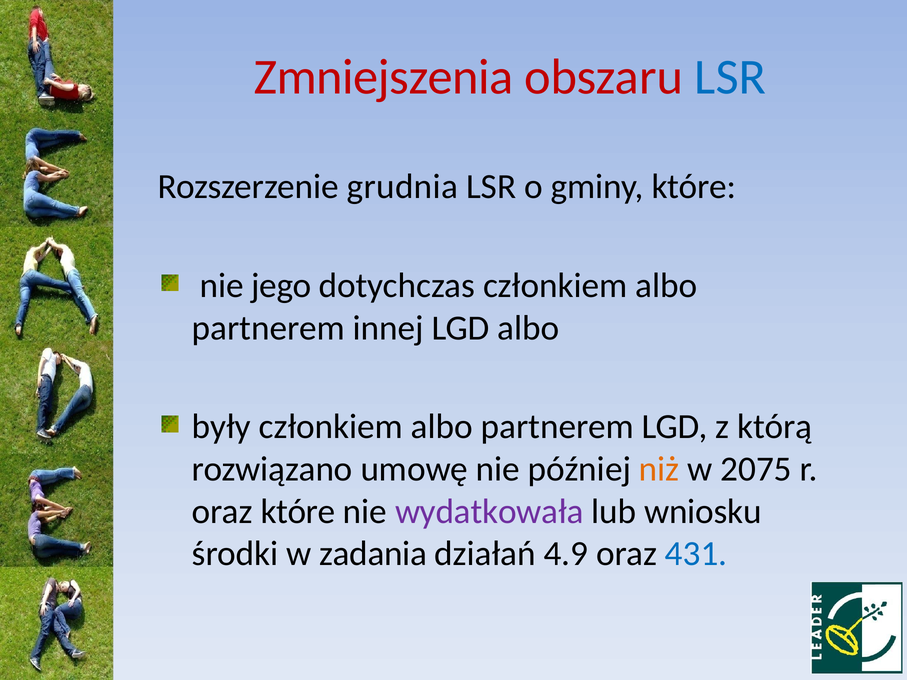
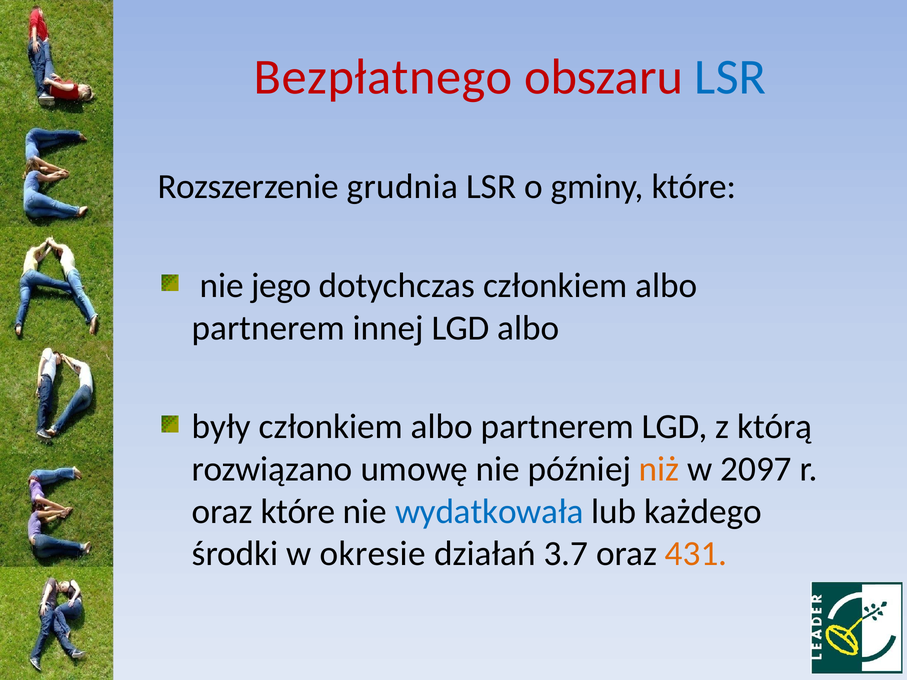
Zmniejszenia: Zmniejszenia -> Bezpłatnego (383, 77)
2075: 2075 -> 2097 (756, 469)
wydatkowała colour: purple -> blue (489, 512)
wniosku: wniosku -> każdego (703, 512)
zadania: zadania -> okresie (373, 554)
4.9: 4.9 -> 3.7 (566, 554)
431 colour: blue -> orange (696, 554)
